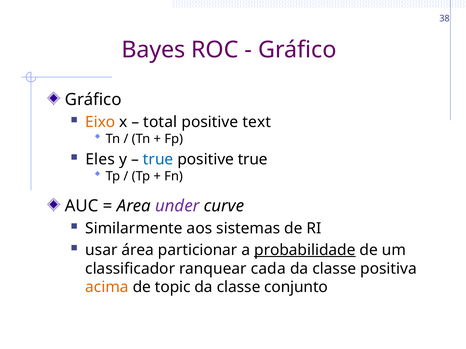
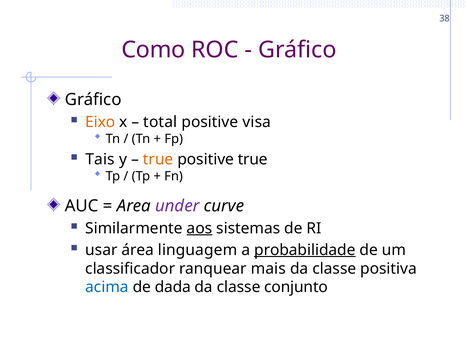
Bayes: Bayes -> Como (153, 50)
text: text -> visa (257, 122)
Eles: Eles -> Tais (100, 159)
true colour: blue -> orange (158, 159)
aos underline: none -> present (199, 229)
particionar: particionar -> linguagem (198, 250)
cada: cada -> mais (268, 269)
acima colour: orange -> blue (107, 288)
topic: topic -> dada (173, 288)
